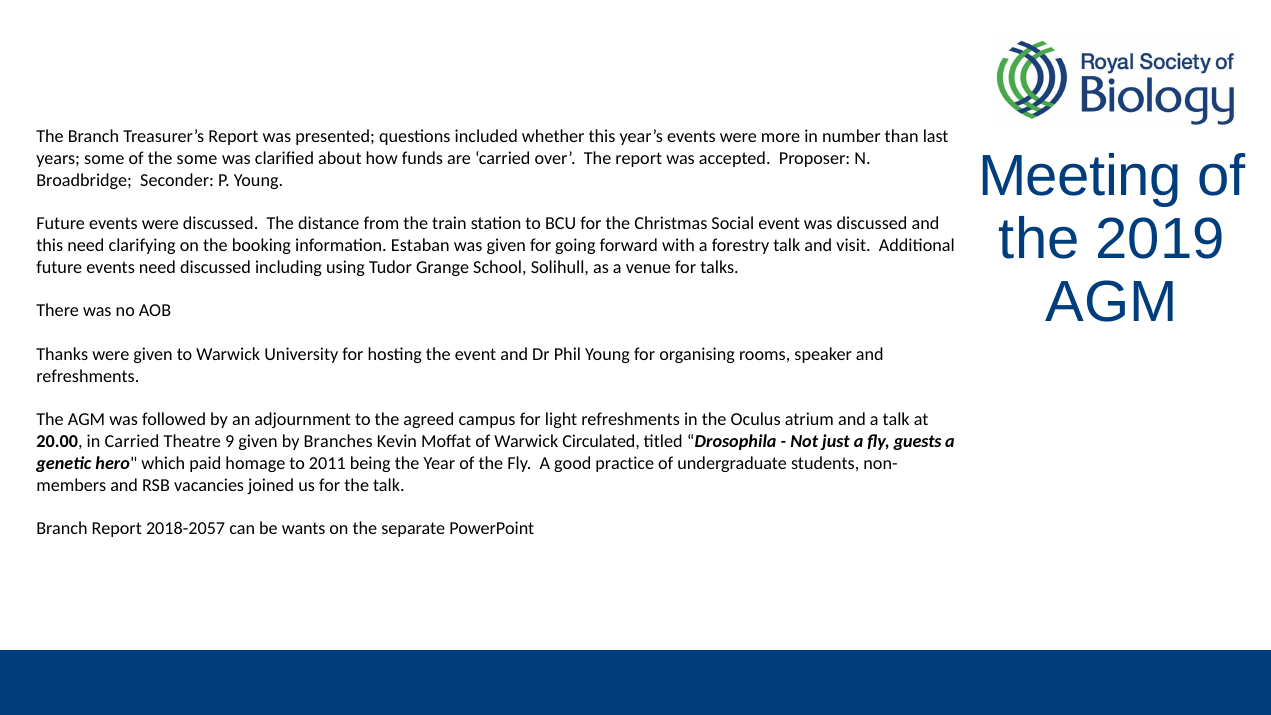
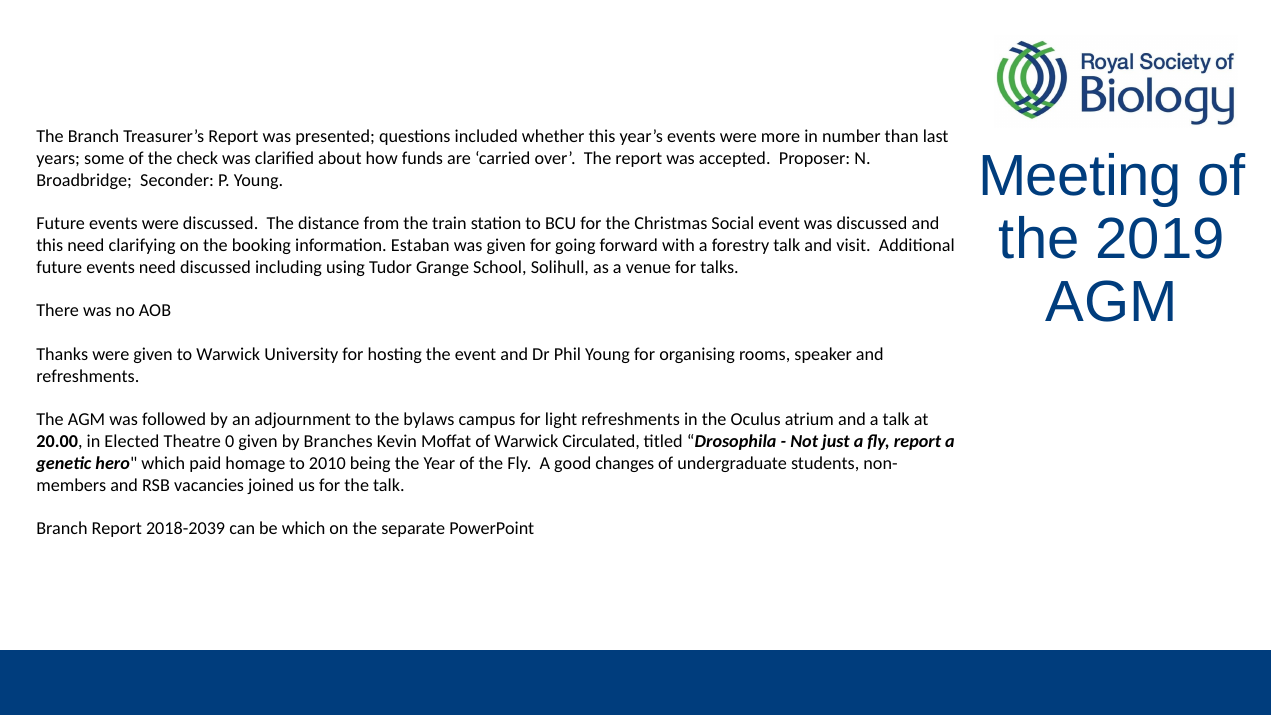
the some: some -> check (197, 158)
agreed: agreed -> bylaws (429, 420)
in Carried: Carried -> Elected (132, 442)
9: 9 -> 0 (230, 442)
fly guests: guests -> report (918, 442)
2011: 2011 -> 2010 (327, 463)
practice: practice -> changes (625, 463)
2018-2057: 2018-2057 -> 2018-2039 (186, 529)
be wants: wants -> which (304, 529)
